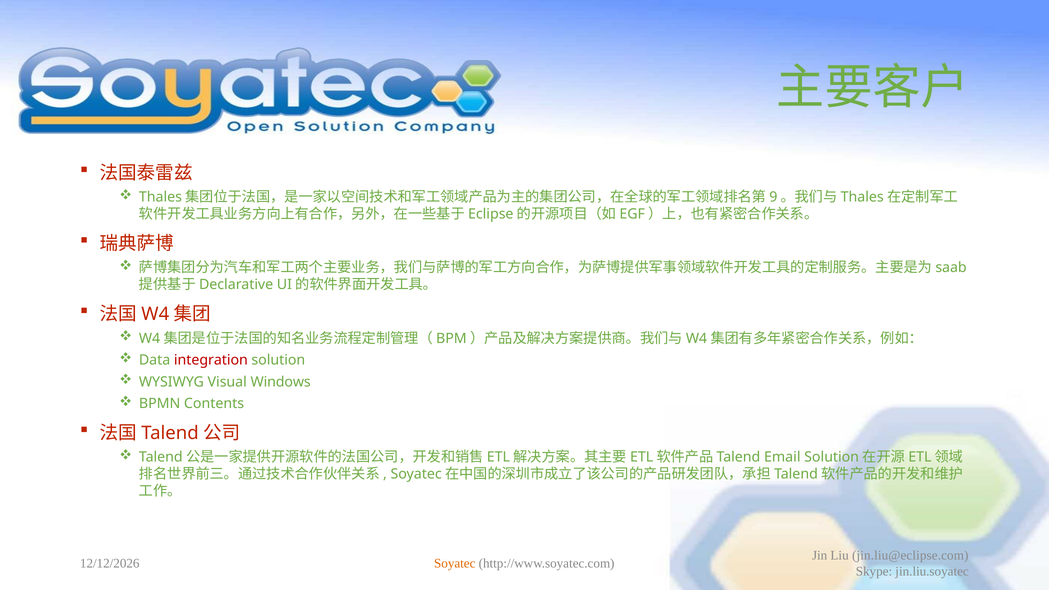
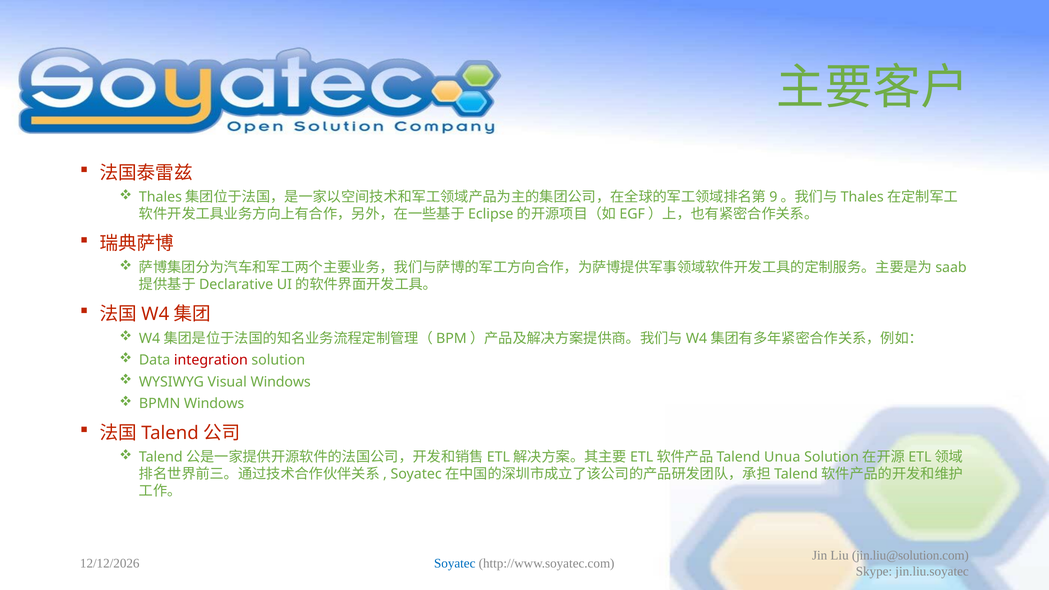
BPMN Contents: Contents -> Windows (214, 404)
Email: Email -> Unua (782, 457)
jin.liu@eclipse.com: jin.liu@eclipse.com -> jin.liu@solution.com (910, 556)
Soyatec colour: orange -> blue (455, 563)
